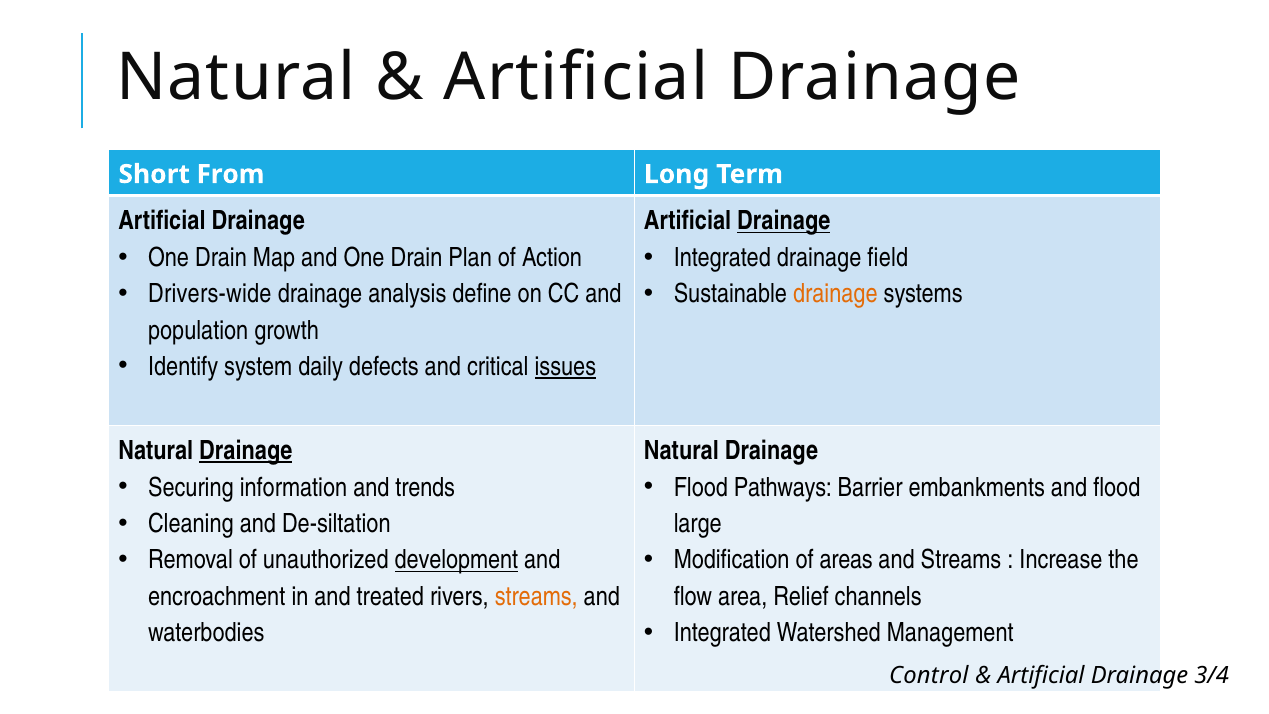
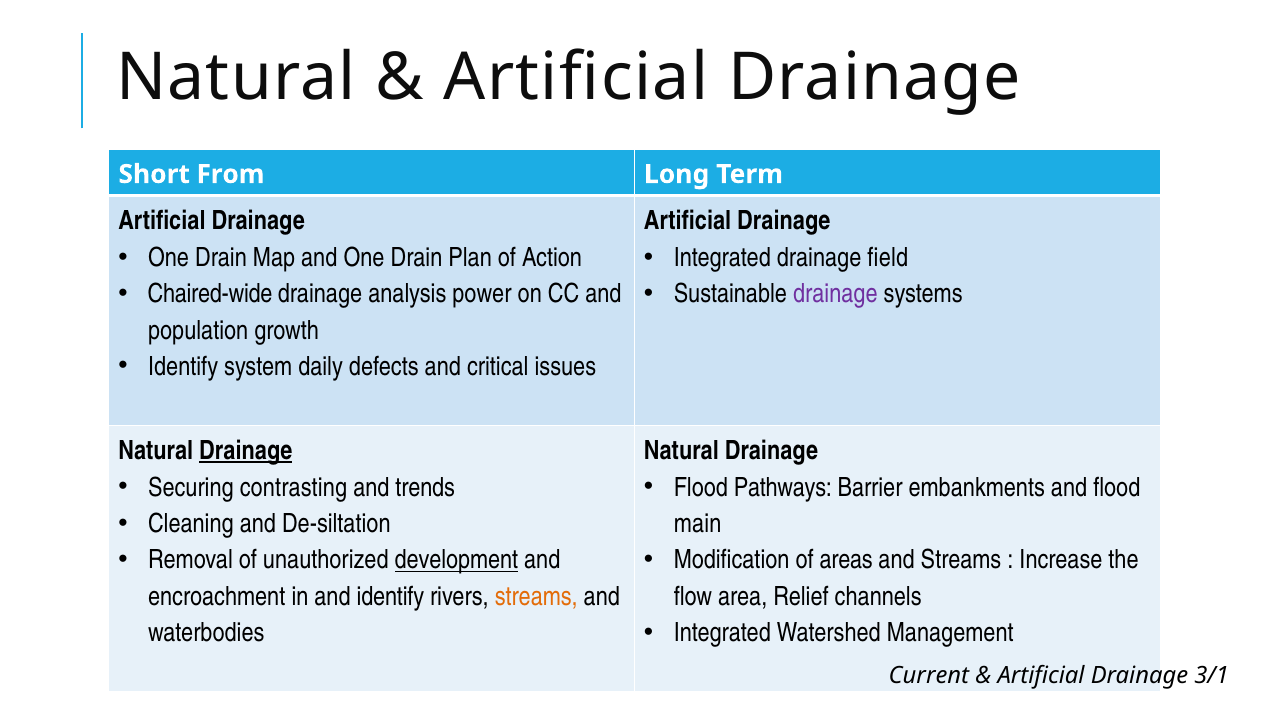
Drainage underline: present -> none (784, 221)
Drivers‐wide: Drivers‐wide -> Chaired‐wide (210, 294)
define: define -> power (482, 294)
drainage colour: orange -> purple (835, 294)
issues underline: present -> none (565, 367)
information: information -> contrasting (293, 487)
large: large -> main (698, 524)
and treated: treated -> identify (390, 596)
Control: Control -> Current (929, 676)
3/4: 3/4 -> 3/1 (1212, 676)
